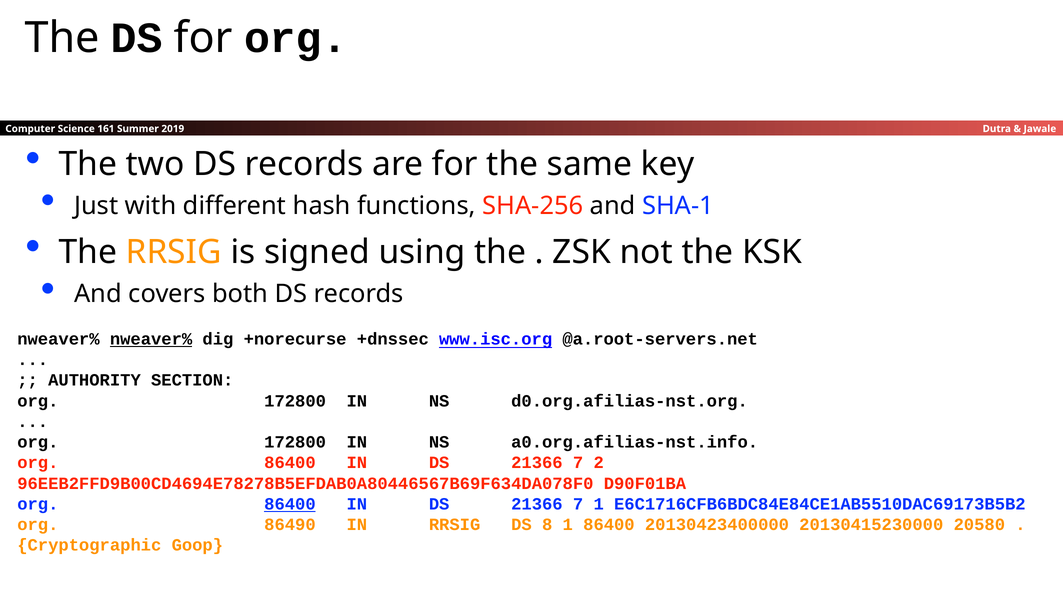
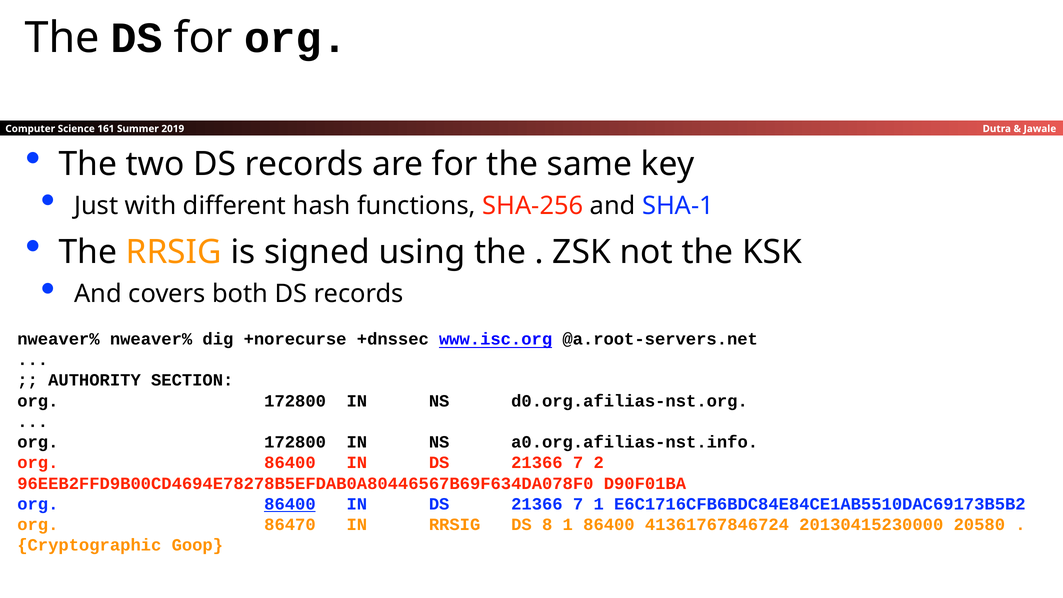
nweaver% underline: present -> none (151, 339)
86490: 86490 -> 86470 (290, 525)
20130423400000: 20130423400000 -> 41361767846724 (717, 525)
